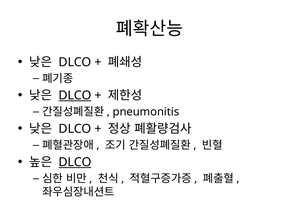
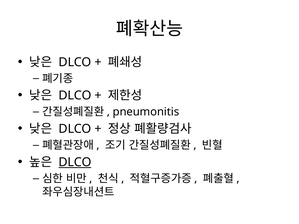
DLCO underline: present -> none (75, 96)
